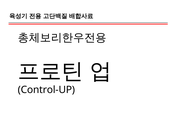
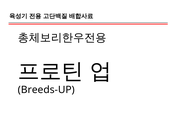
Control-UP: Control-UP -> Breeds-UP (46, 90)
